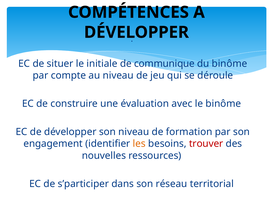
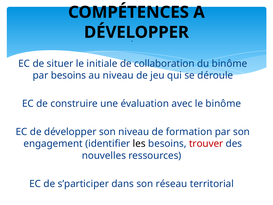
communique: communique -> collaboration (164, 64)
par compte: compte -> besoins (69, 75)
les colour: orange -> black (139, 144)
